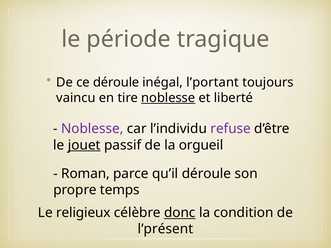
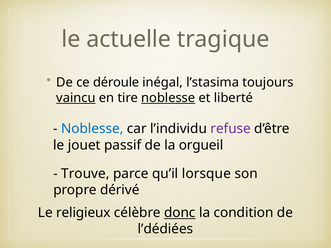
période: période -> actuelle (129, 39)
l’portant: l’portant -> l’stasima (213, 82)
vaincu underline: none -> present (76, 98)
Noblesse colour: purple -> blue (92, 129)
jouet underline: present -> none (84, 145)
Roman: Roman -> Trouve (85, 174)
qu’il déroule: déroule -> lorsque (206, 174)
temps: temps -> dérivé (120, 190)
l’présent: l’présent -> l’dédiées (165, 229)
